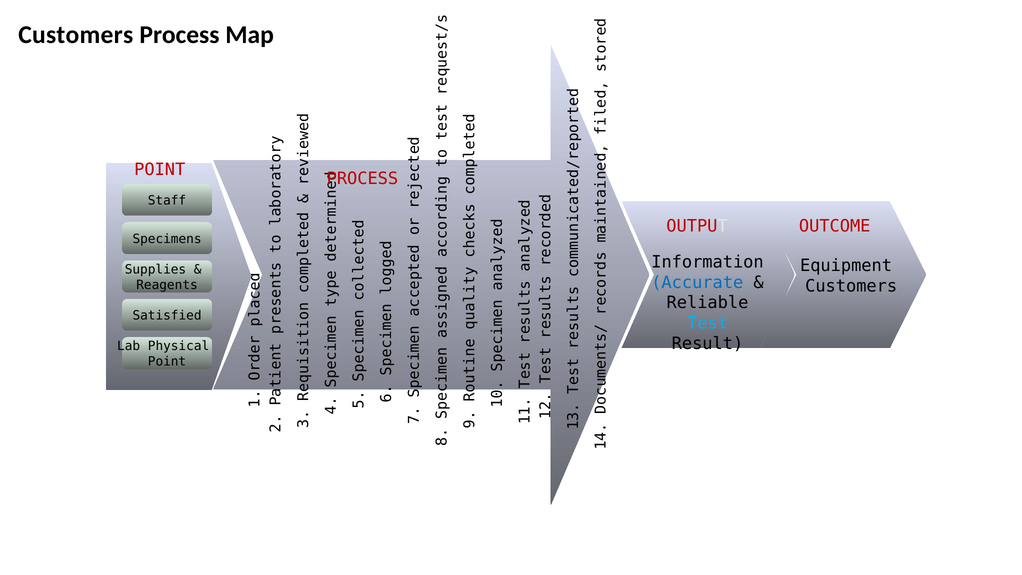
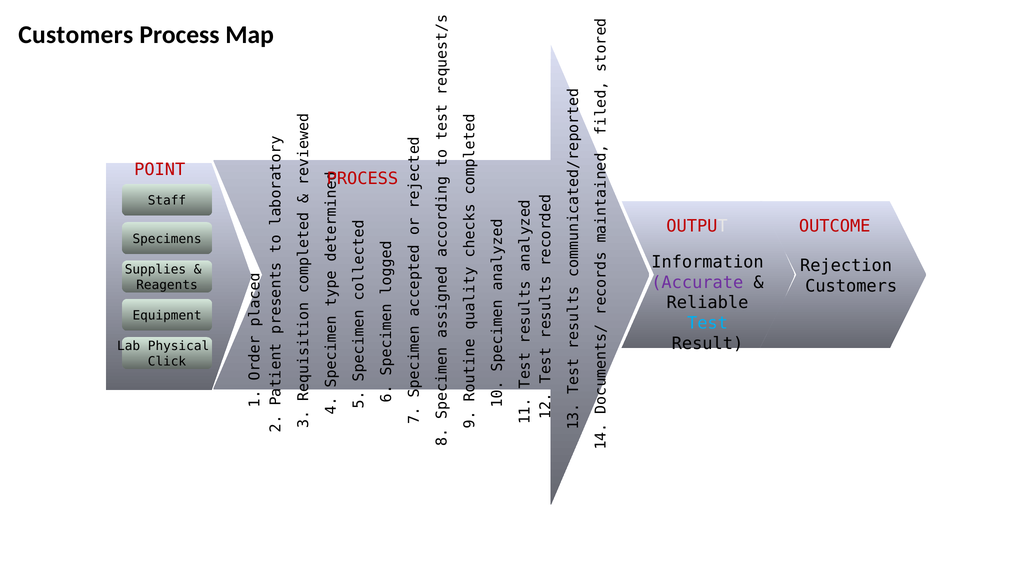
Equipment: Equipment -> Rejection (846, 265)
Accurate colour: blue -> purple (697, 282)
Satisfied: Satisfied -> Equipment (167, 316)
Point: Point -> Click (167, 362)
